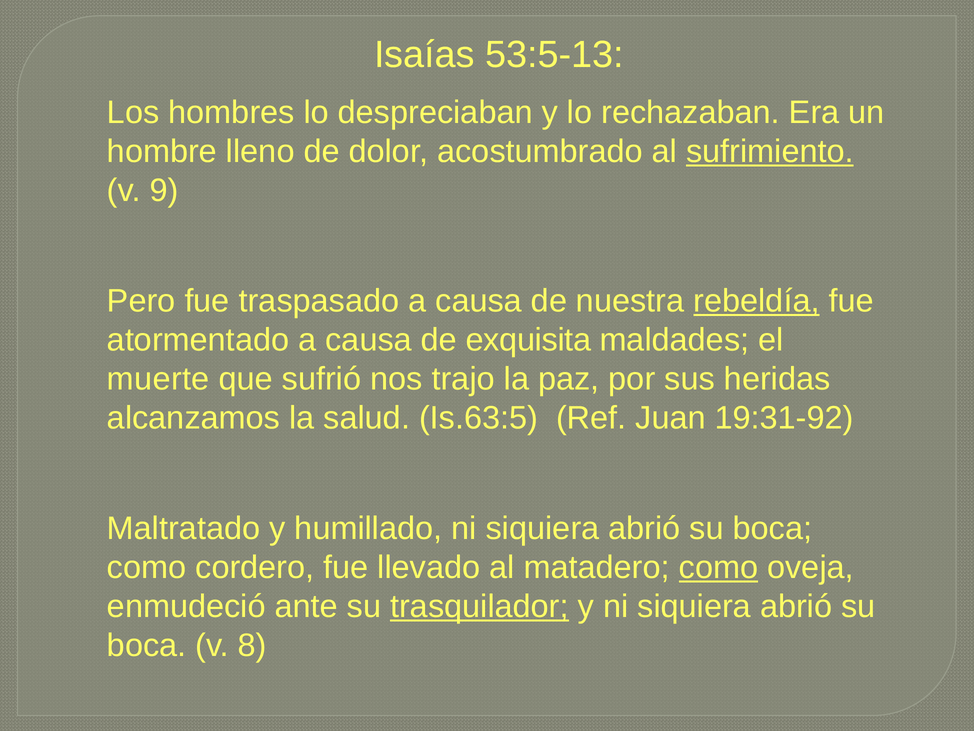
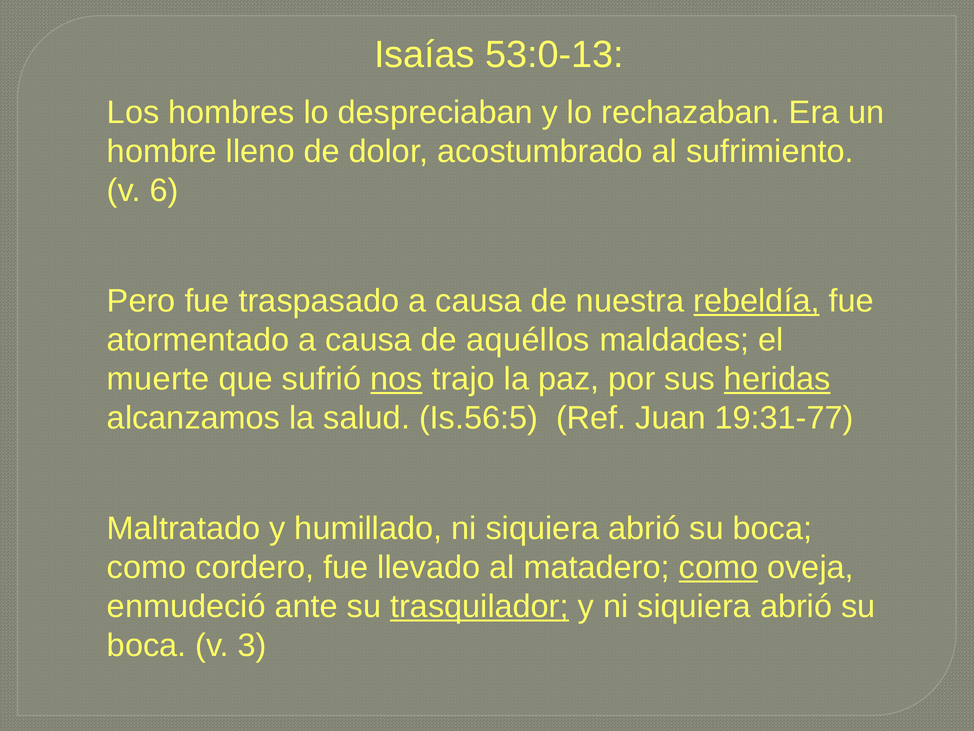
53:5-13: 53:5-13 -> 53:0-13 (555, 55)
sufrimiento underline: present -> none (770, 152)
9: 9 -> 6 (164, 191)
exquisita: exquisita -> aquéllos (528, 340)
nos underline: none -> present (397, 379)
heridas underline: none -> present (777, 379)
Is.63:5: Is.63:5 -> Is.56:5 (479, 418)
19:31-92: 19:31-92 -> 19:31-77 (784, 418)
8: 8 -> 3 (252, 645)
